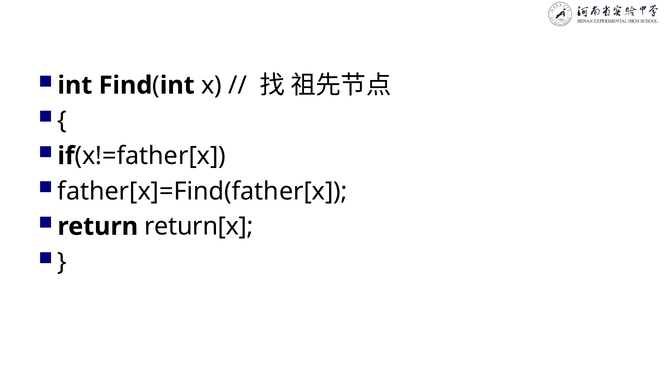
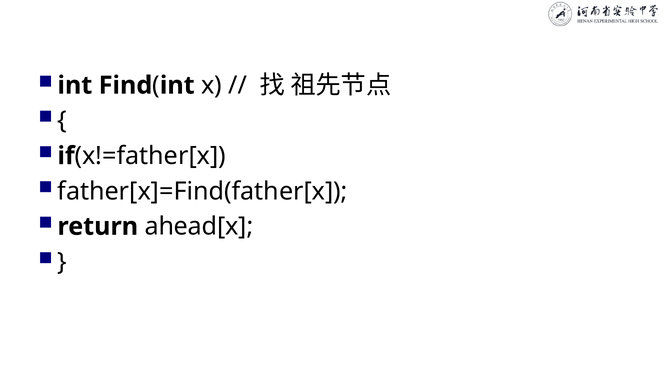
return[x: return[x -> ahead[x (199, 226)
